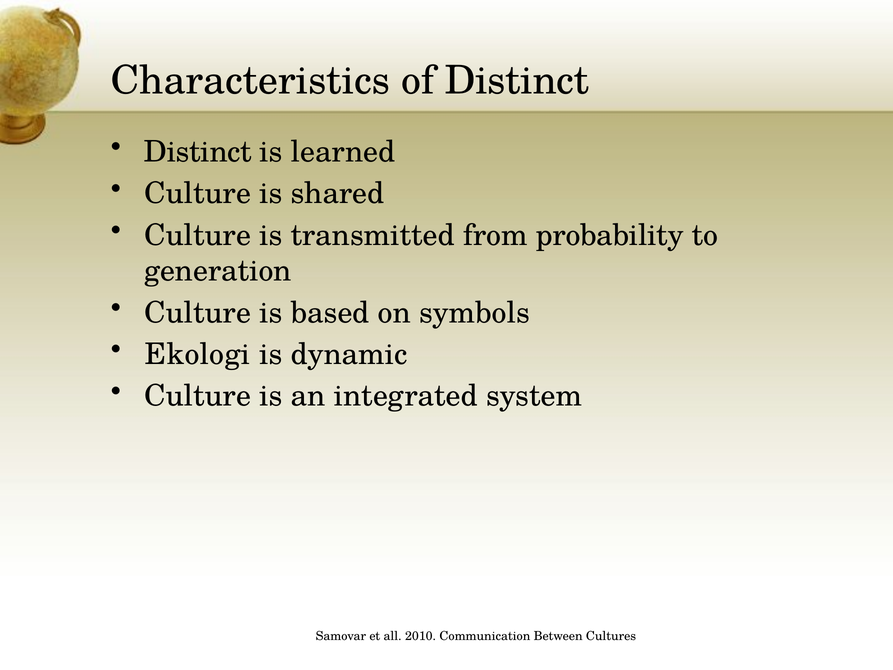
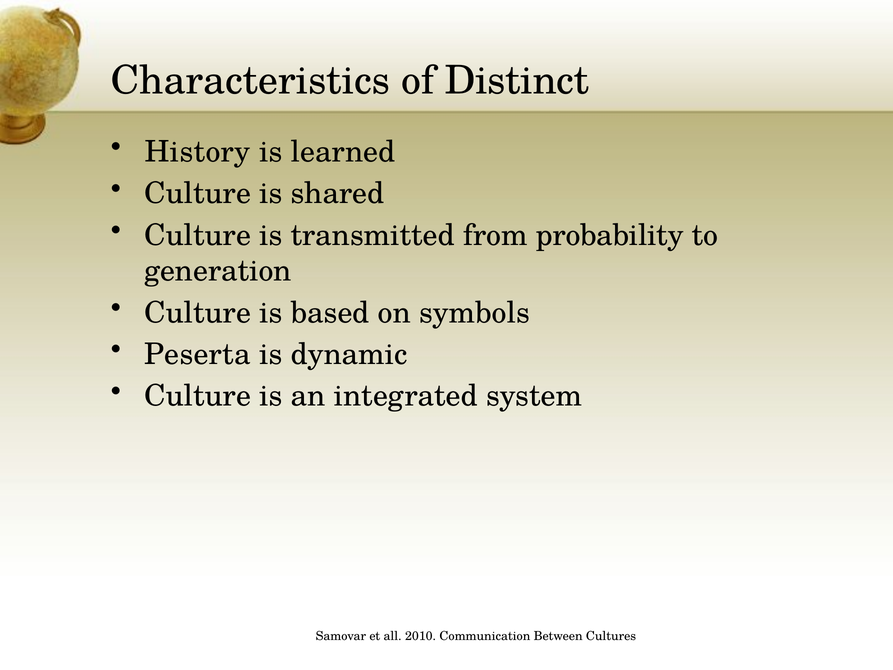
Distinct: Distinct -> History (198, 152)
Ekologi: Ekologi -> Peserta (198, 354)
